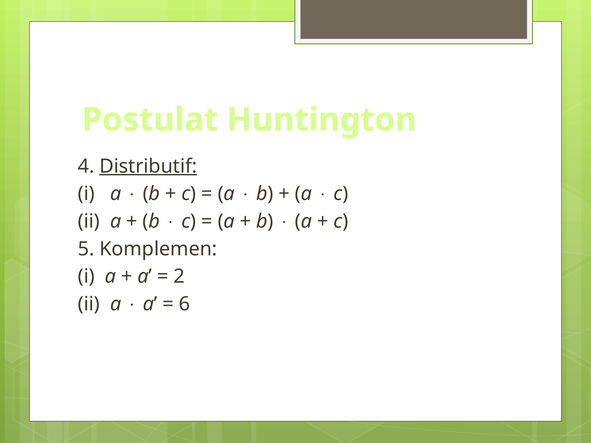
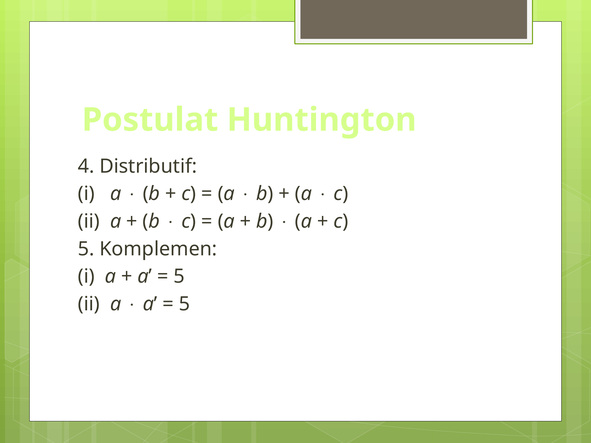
Distributif underline: present -> none (148, 166)
2: 2 -> 5 (179, 277)
6: 6 -> 5 (184, 304)
